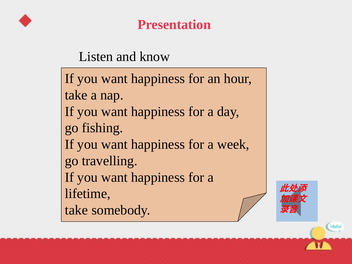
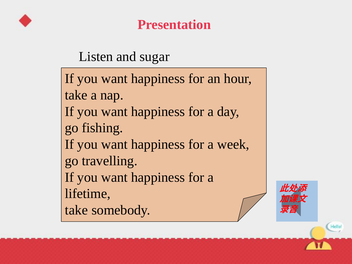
know: know -> sugar (155, 57)
